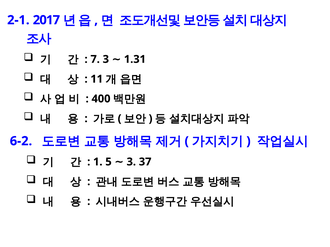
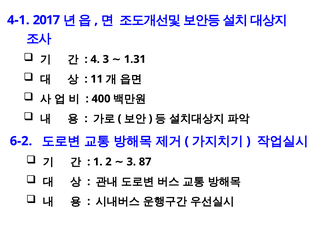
2-1: 2-1 -> 4-1 (18, 20)
7: 7 -> 4 (95, 59)
5: 5 -> 2 (108, 162)
37: 37 -> 87 (145, 162)
